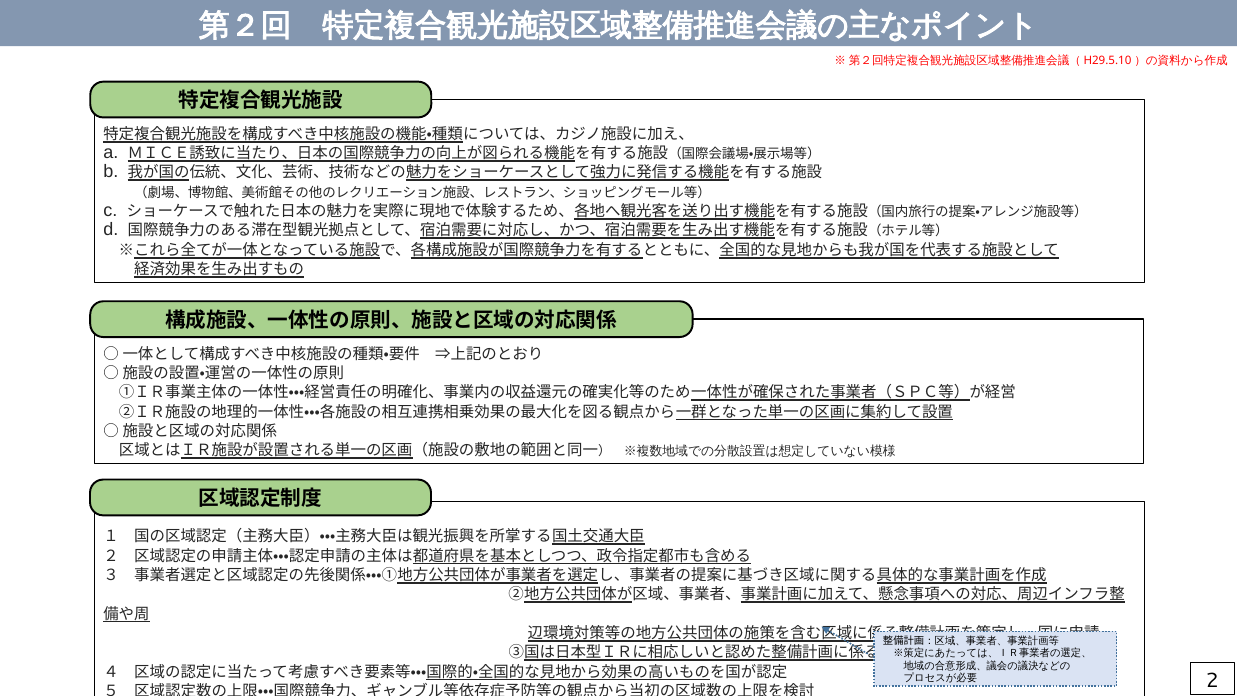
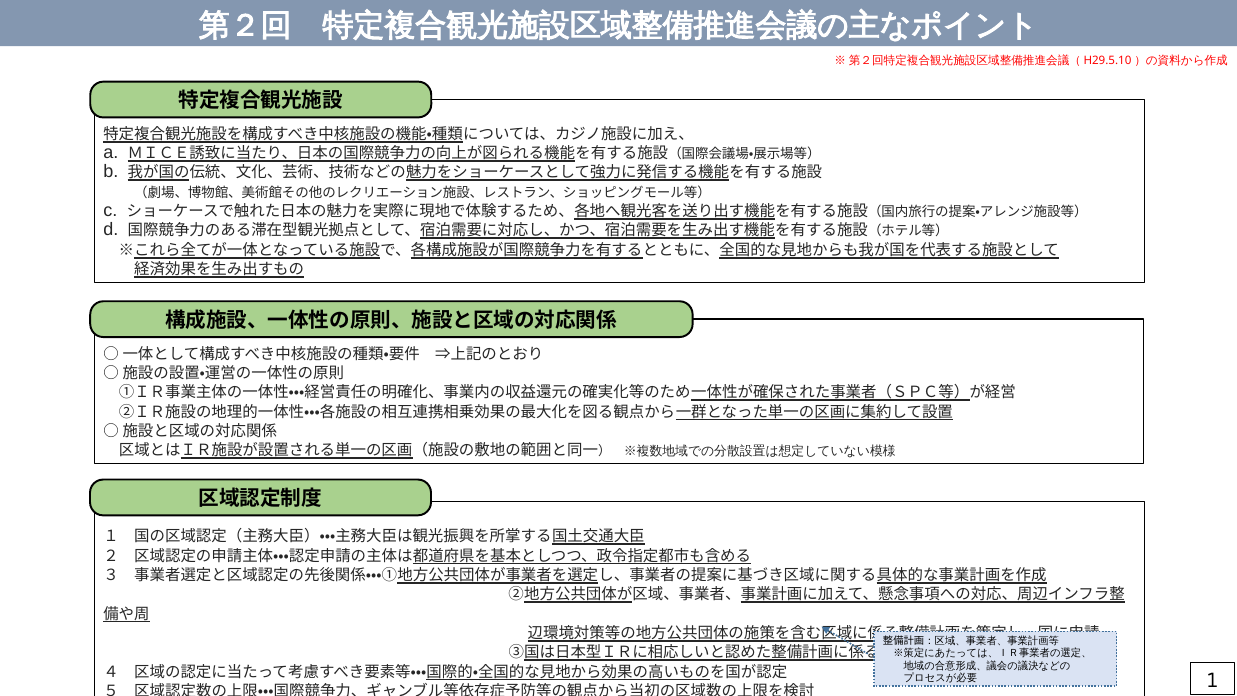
2: 2 -> 1 (1212, 681)
